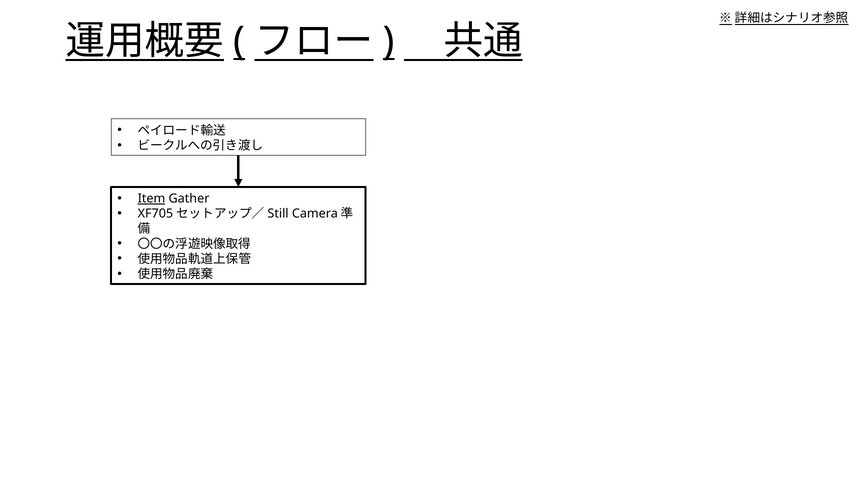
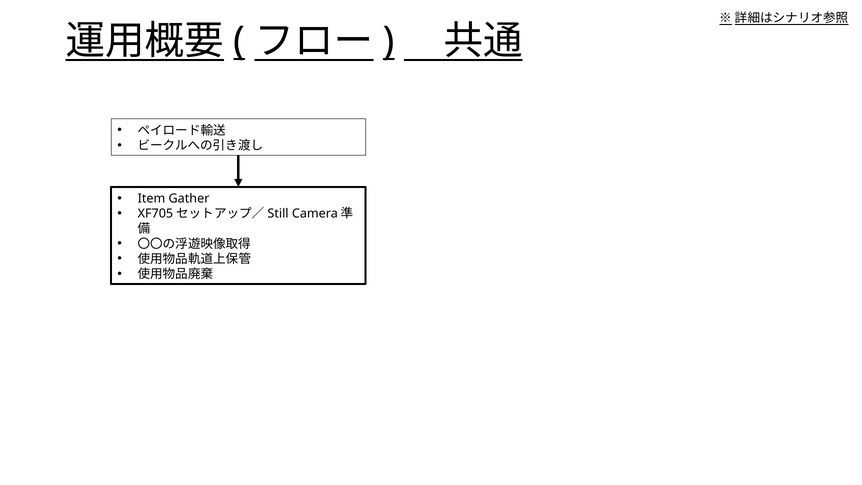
Item underline: present -> none (151, 199)
